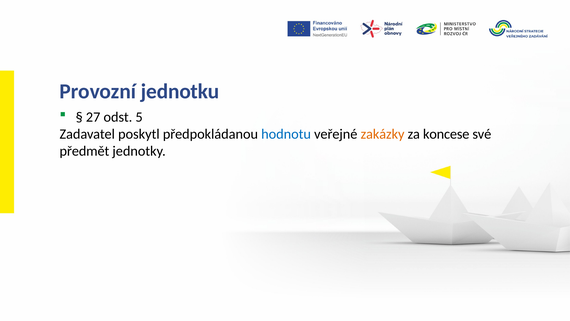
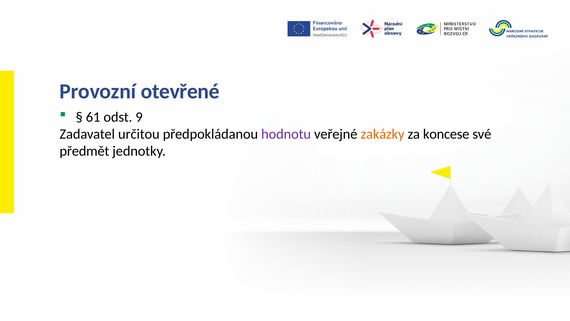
jednotku: jednotku -> otevřené (180, 91)
27: 27 -> 61 (93, 117)
5: 5 -> 9 (139, 117)
poskytl: poskytl -> určitou (139, 134)
hodnotu colour: blue -> purple (286, 134)
